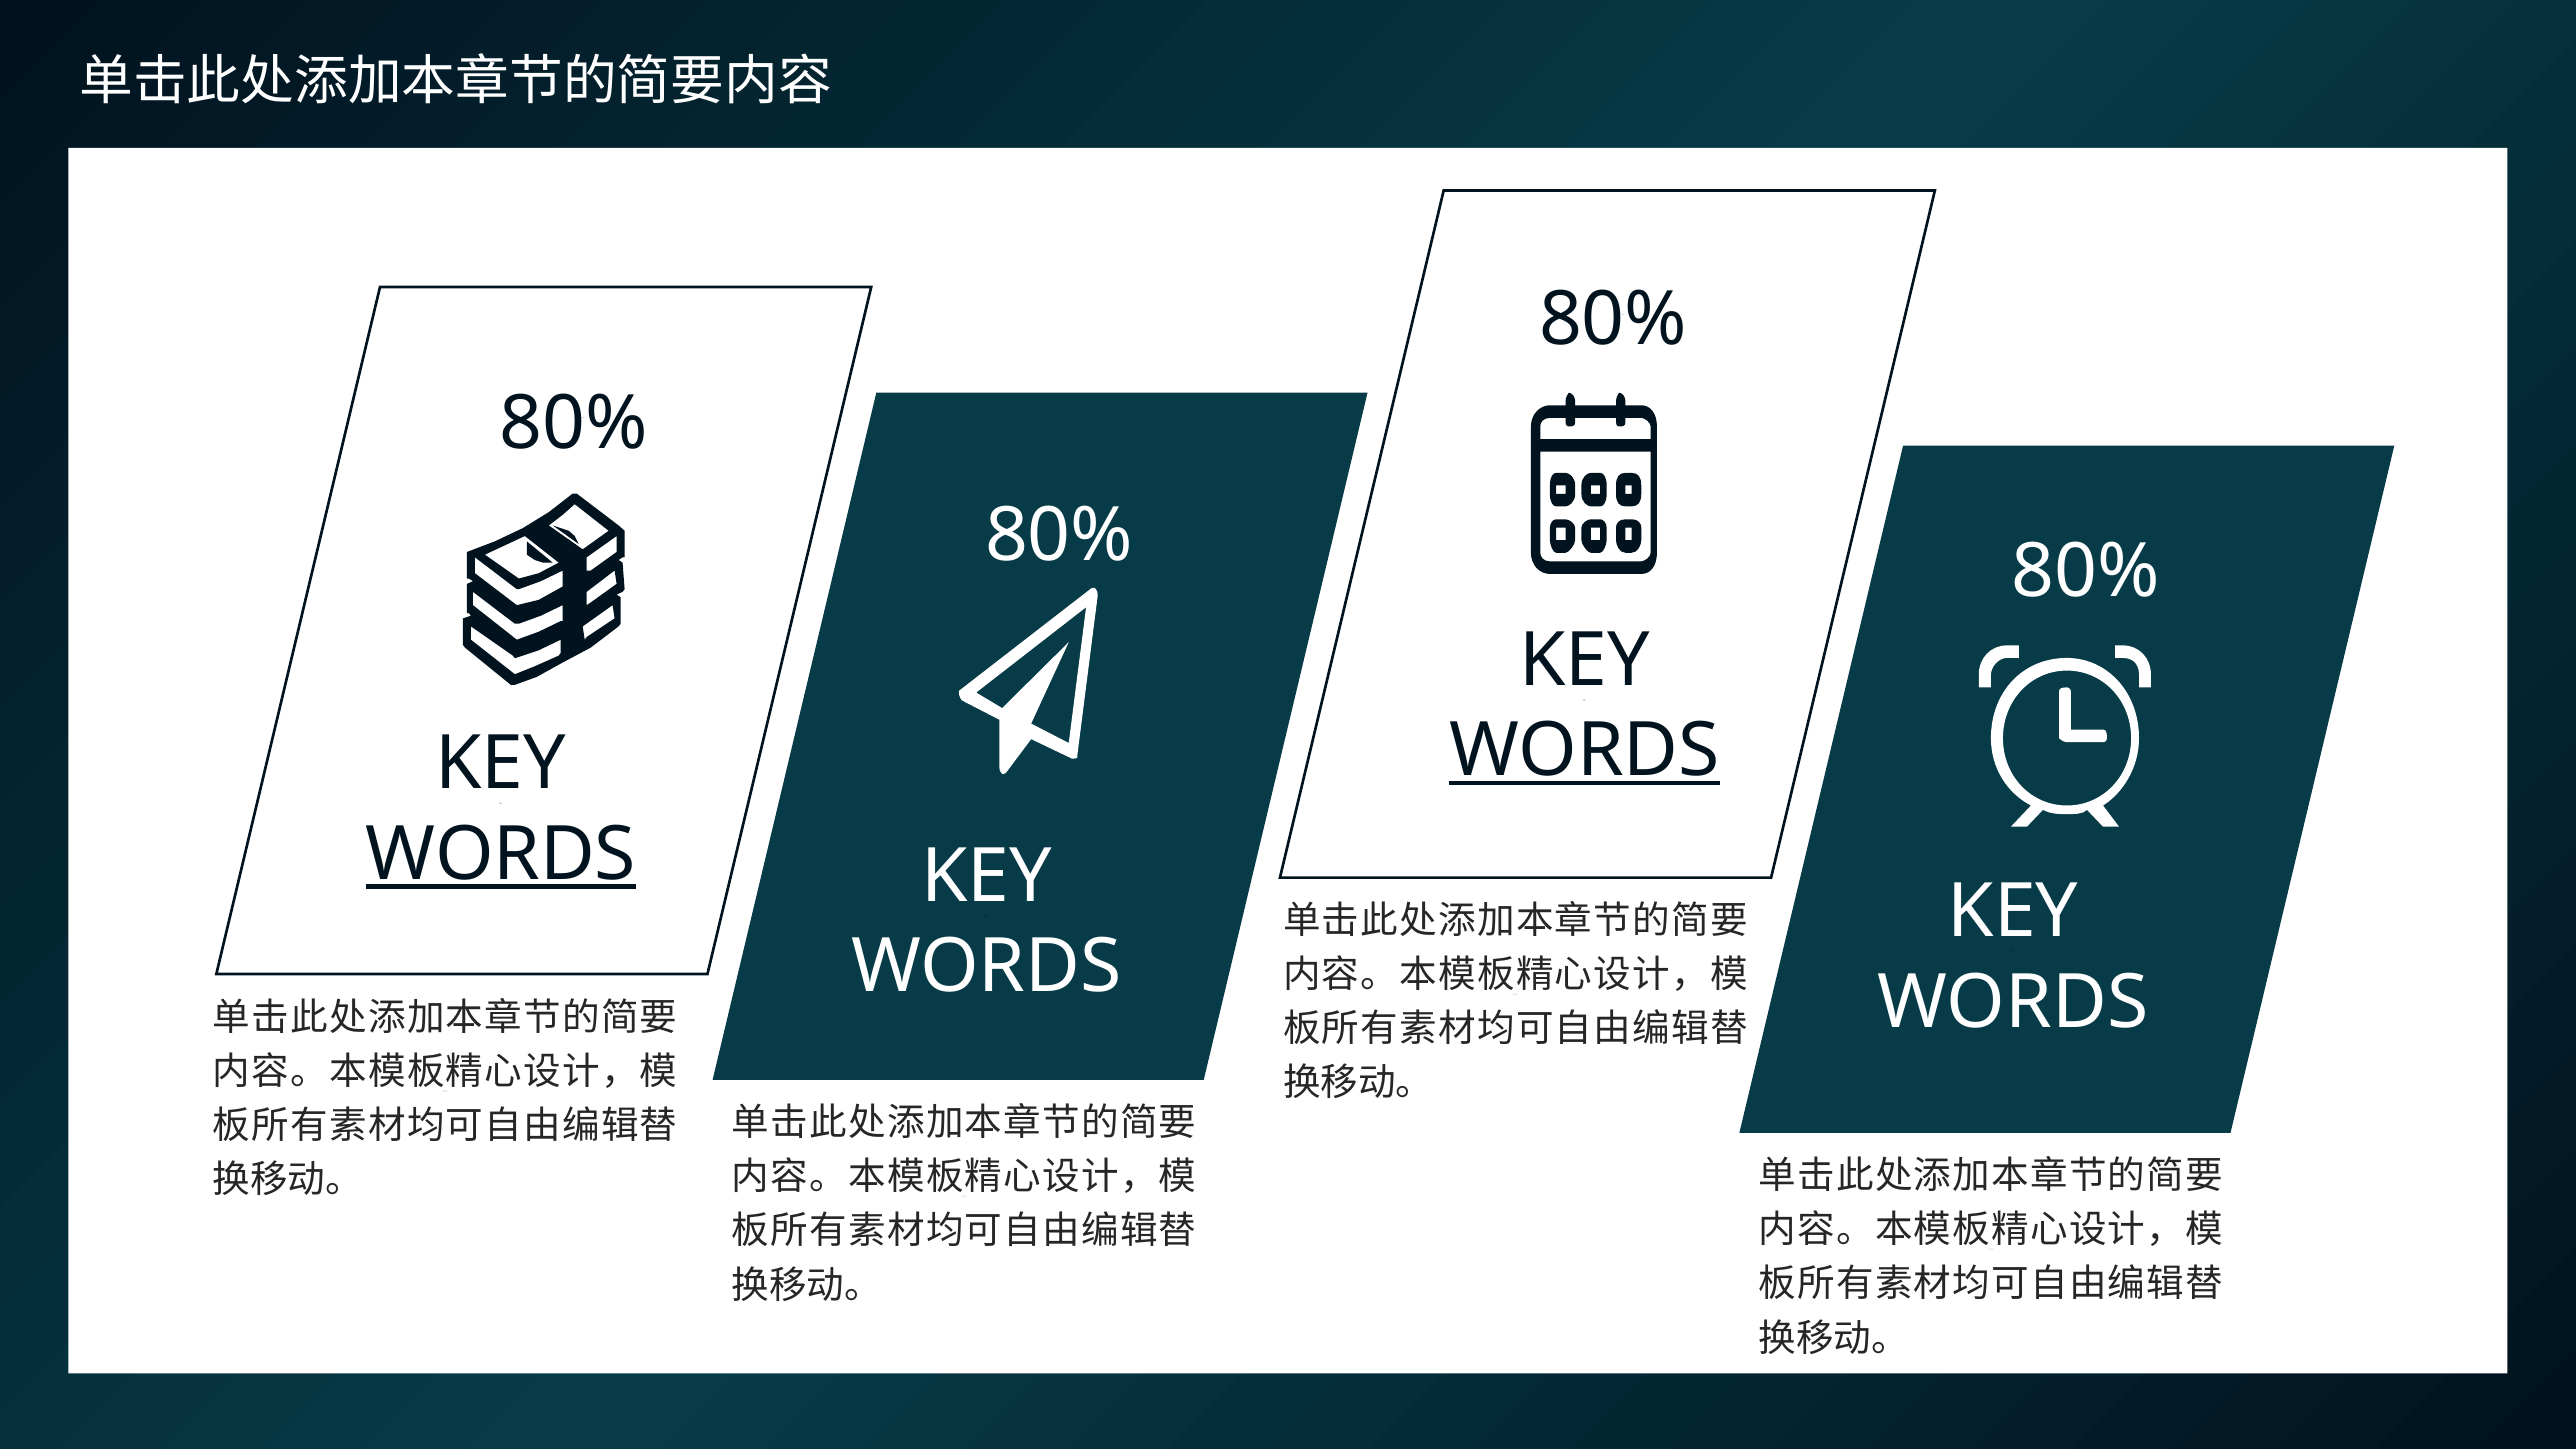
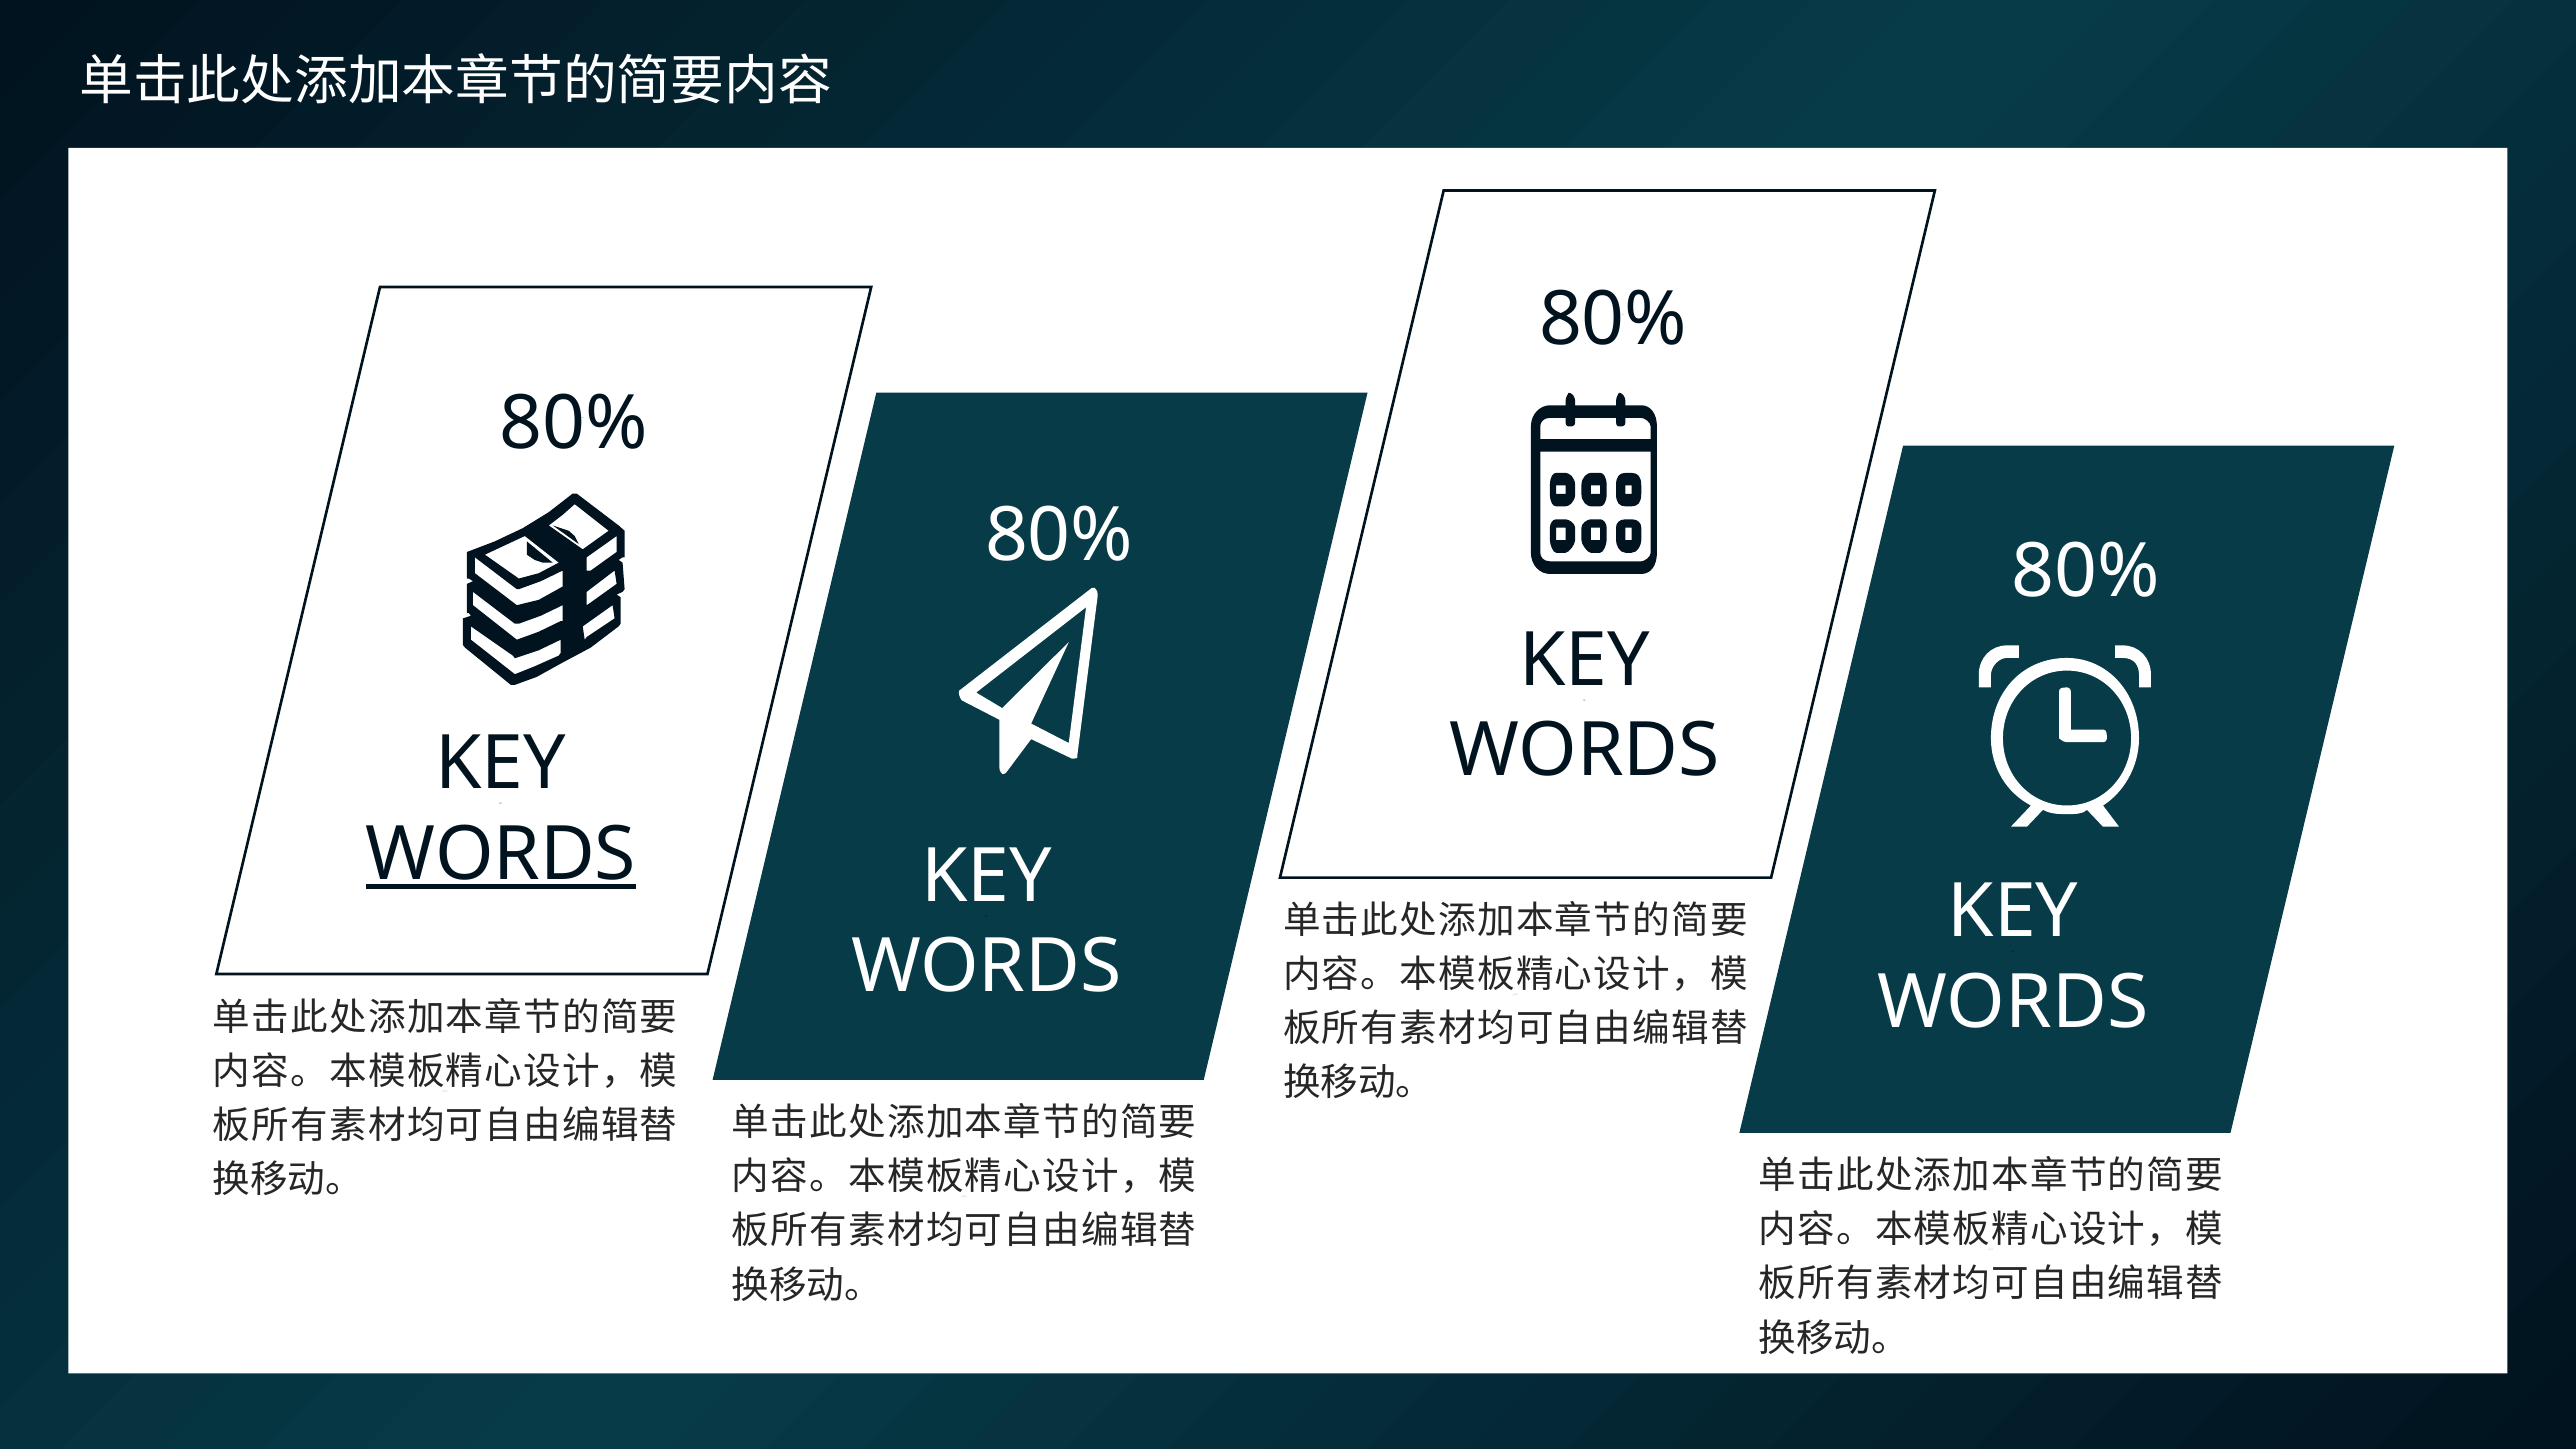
WORDS underline: present -> none (1584, 751)
